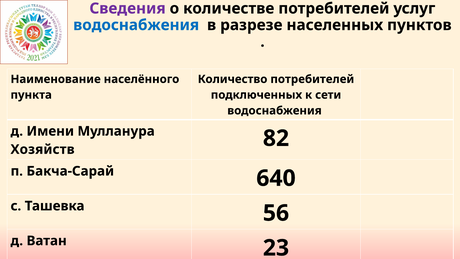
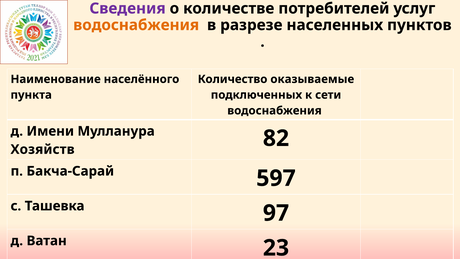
водоснабжения colour: blue -> orange (136, 25)
Количество потребителей: потребителей -> оказываемые (312, 79)
640: 640 -> 597 (276, 178)
56: 56 -> 97 (276, 213)
